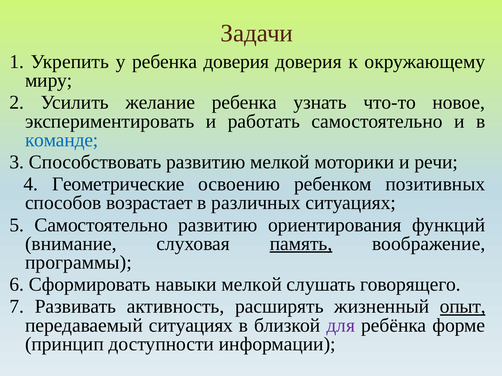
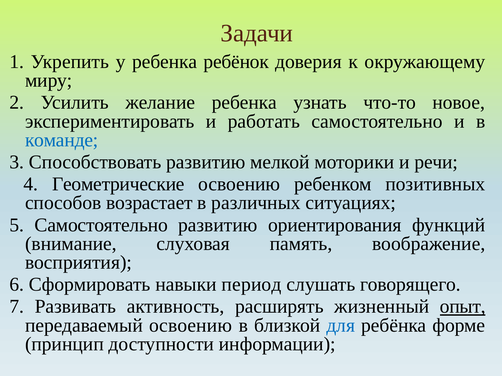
ребенка доверия: доверия -> ребёнок (236, 62)
память underline: present -> none (301, 244)
программы: программы -> восприятия (78, 263)
навыки мелкой: мелкой -> период (252, 285)
передаваемый ситуациях: ситуациях -> освоению (191, 326)
для colour: purple -> blue (341, 326)
